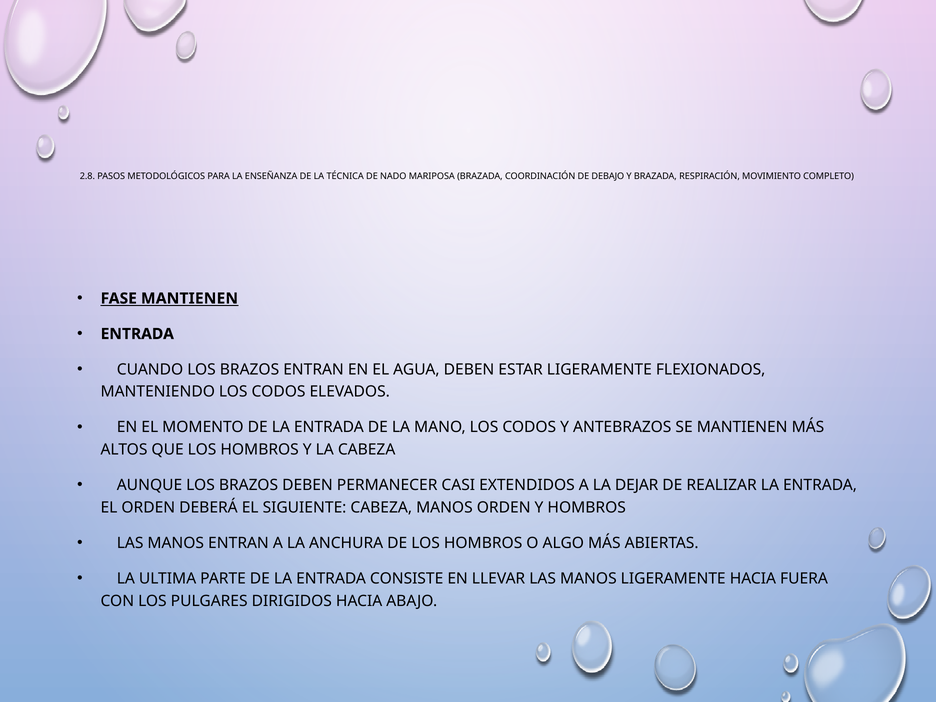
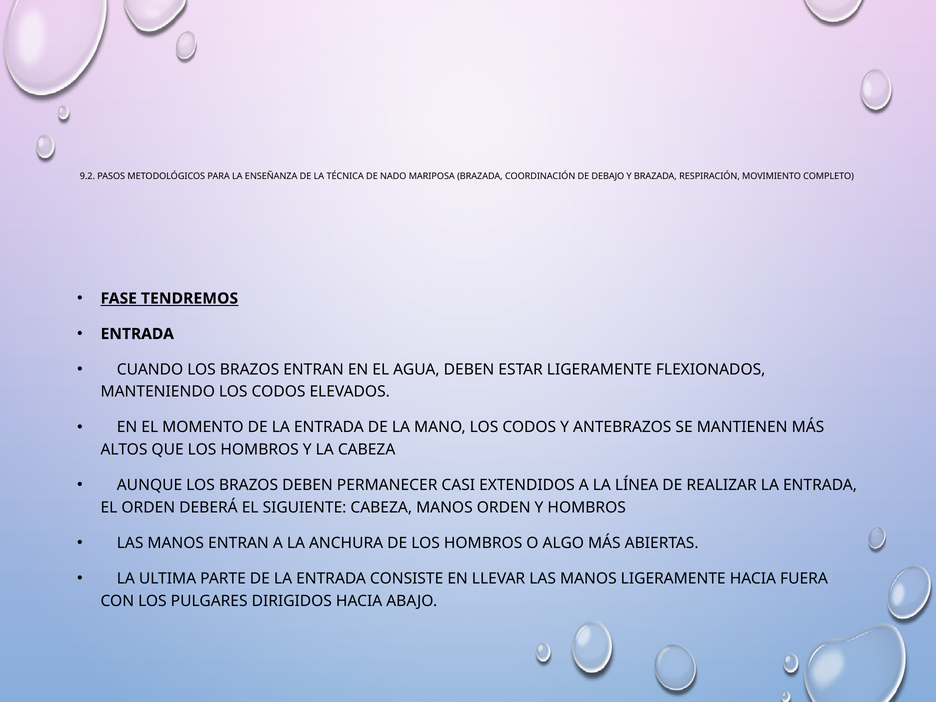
2.8: 2.8 -> 9.2 (87, 176)
FASE MANTIENEN: MANTIENEN -> TENDREMOS (190, 298)
DEJAR: DEJAR -> LÍNEA (637, 485)
